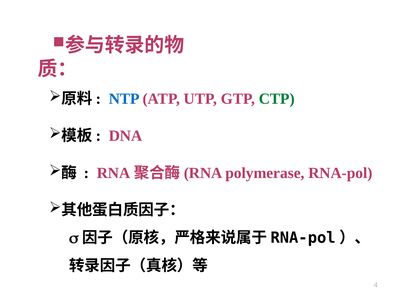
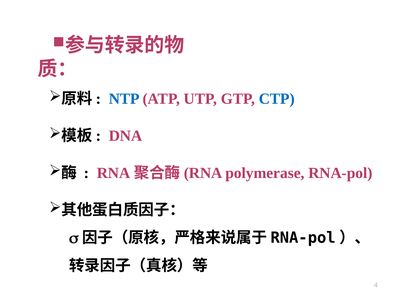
CTP colour: green -> blue (277, 99)
